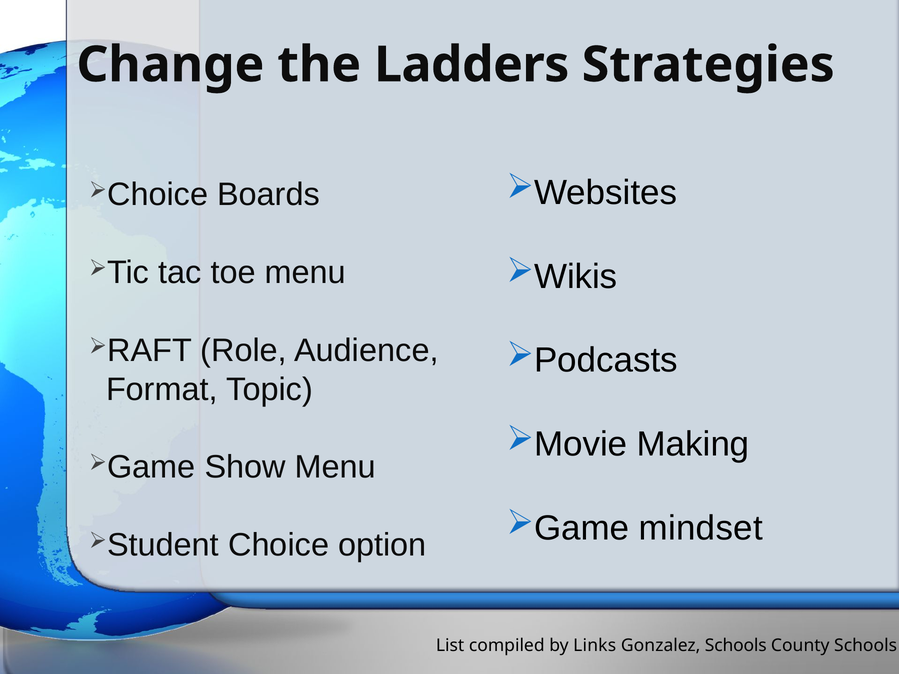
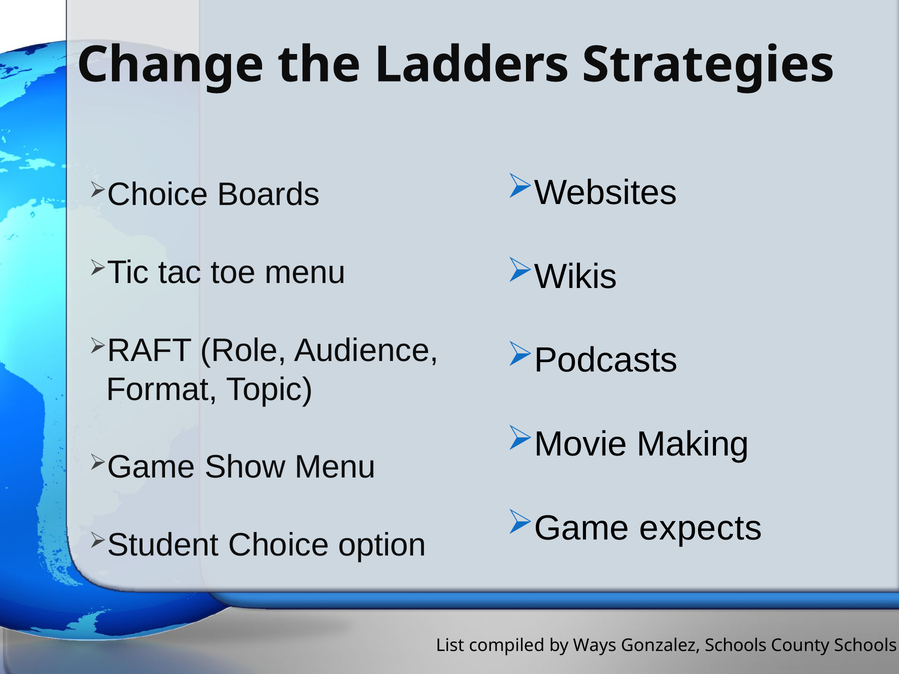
mindset: mindset -> expects (701, 528)
Links: Links -> Ways (595, 646)
